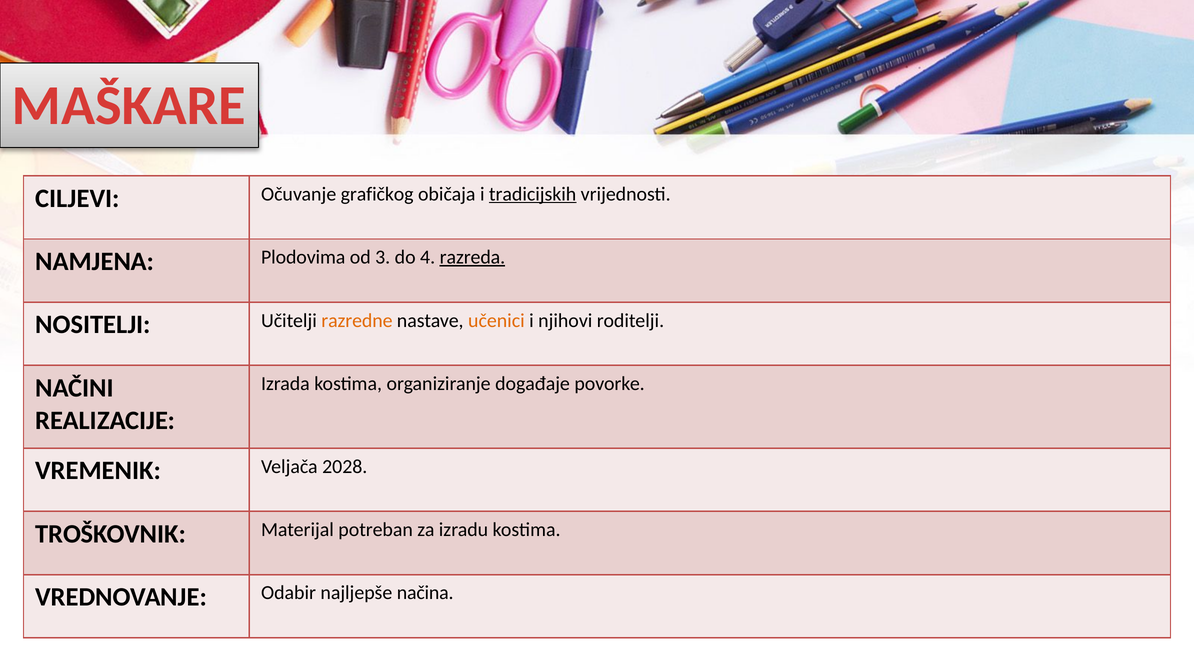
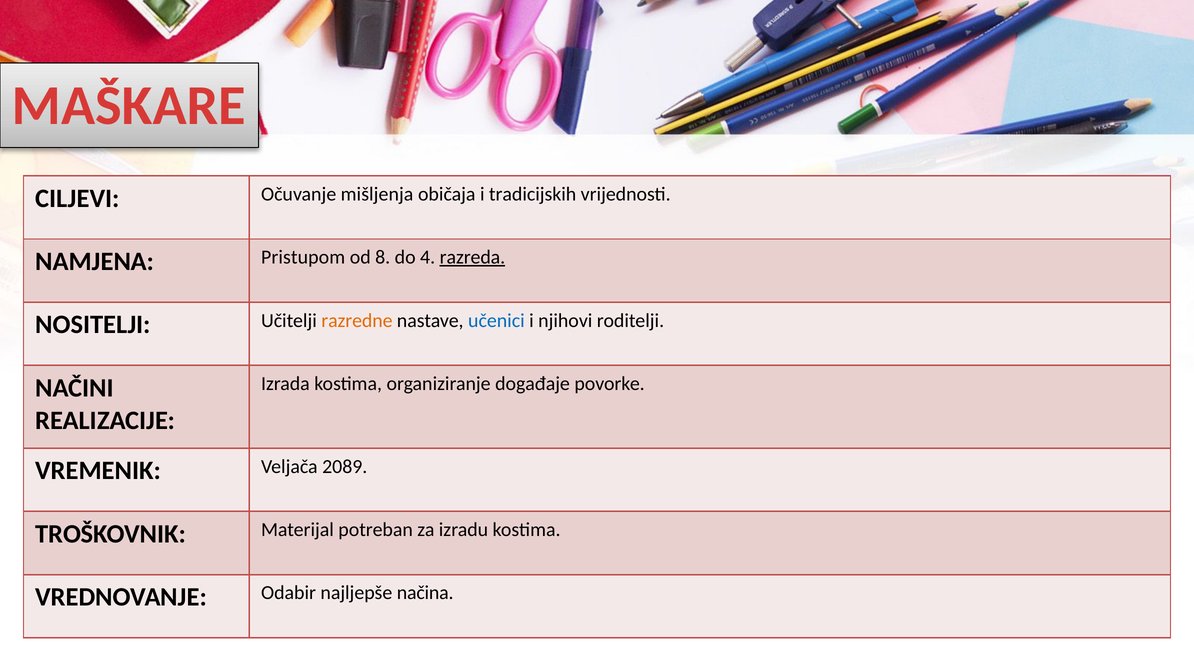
grafičkog: grafičkog -> mišljenja (377, 194)
tradicijskih underline: present -> none (533, 194)
Plodovima: Plodovima -> Pristupom (303, 258)
3: 3 -> 8 (383, 258)
učenici colour: orange -> blue (496, 321)
2028: 2028 -> 2089 (345, 467)
